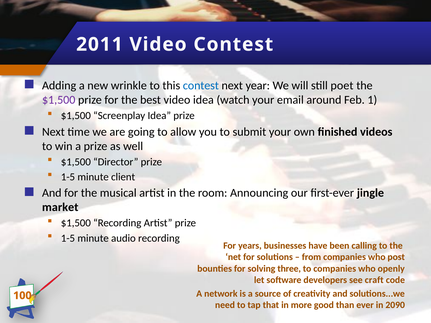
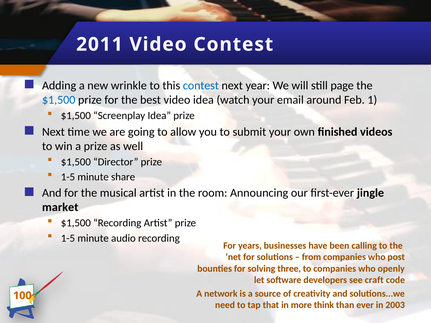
poet: poet -> page (342, 86)
$1,500 colour: purple -> blue (59, 100)
client: client -> share (123, 177)
good: good -> think (324, 305)
2090: 2090 -> 2003 (395, 305)
